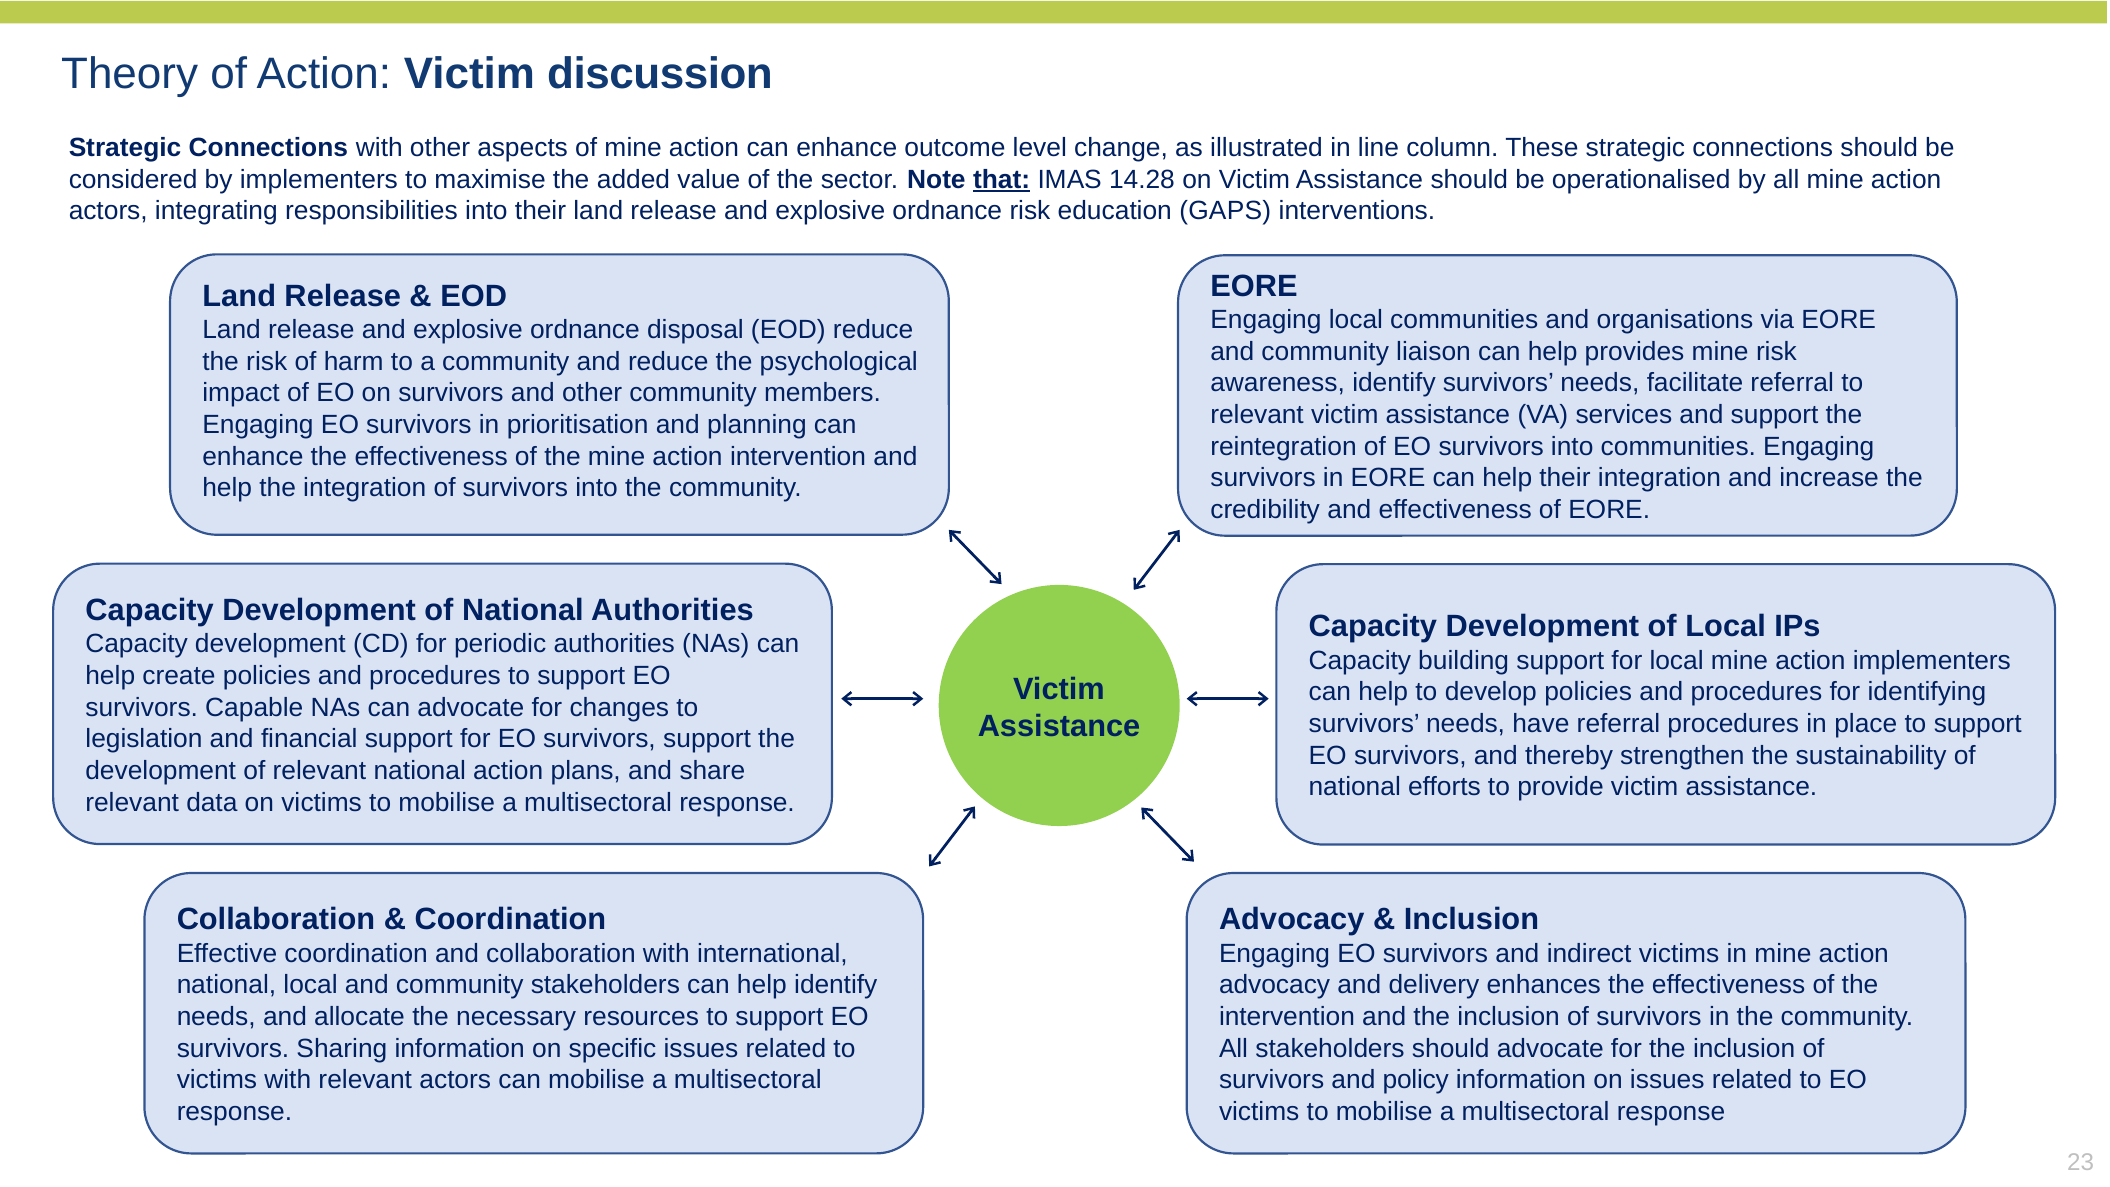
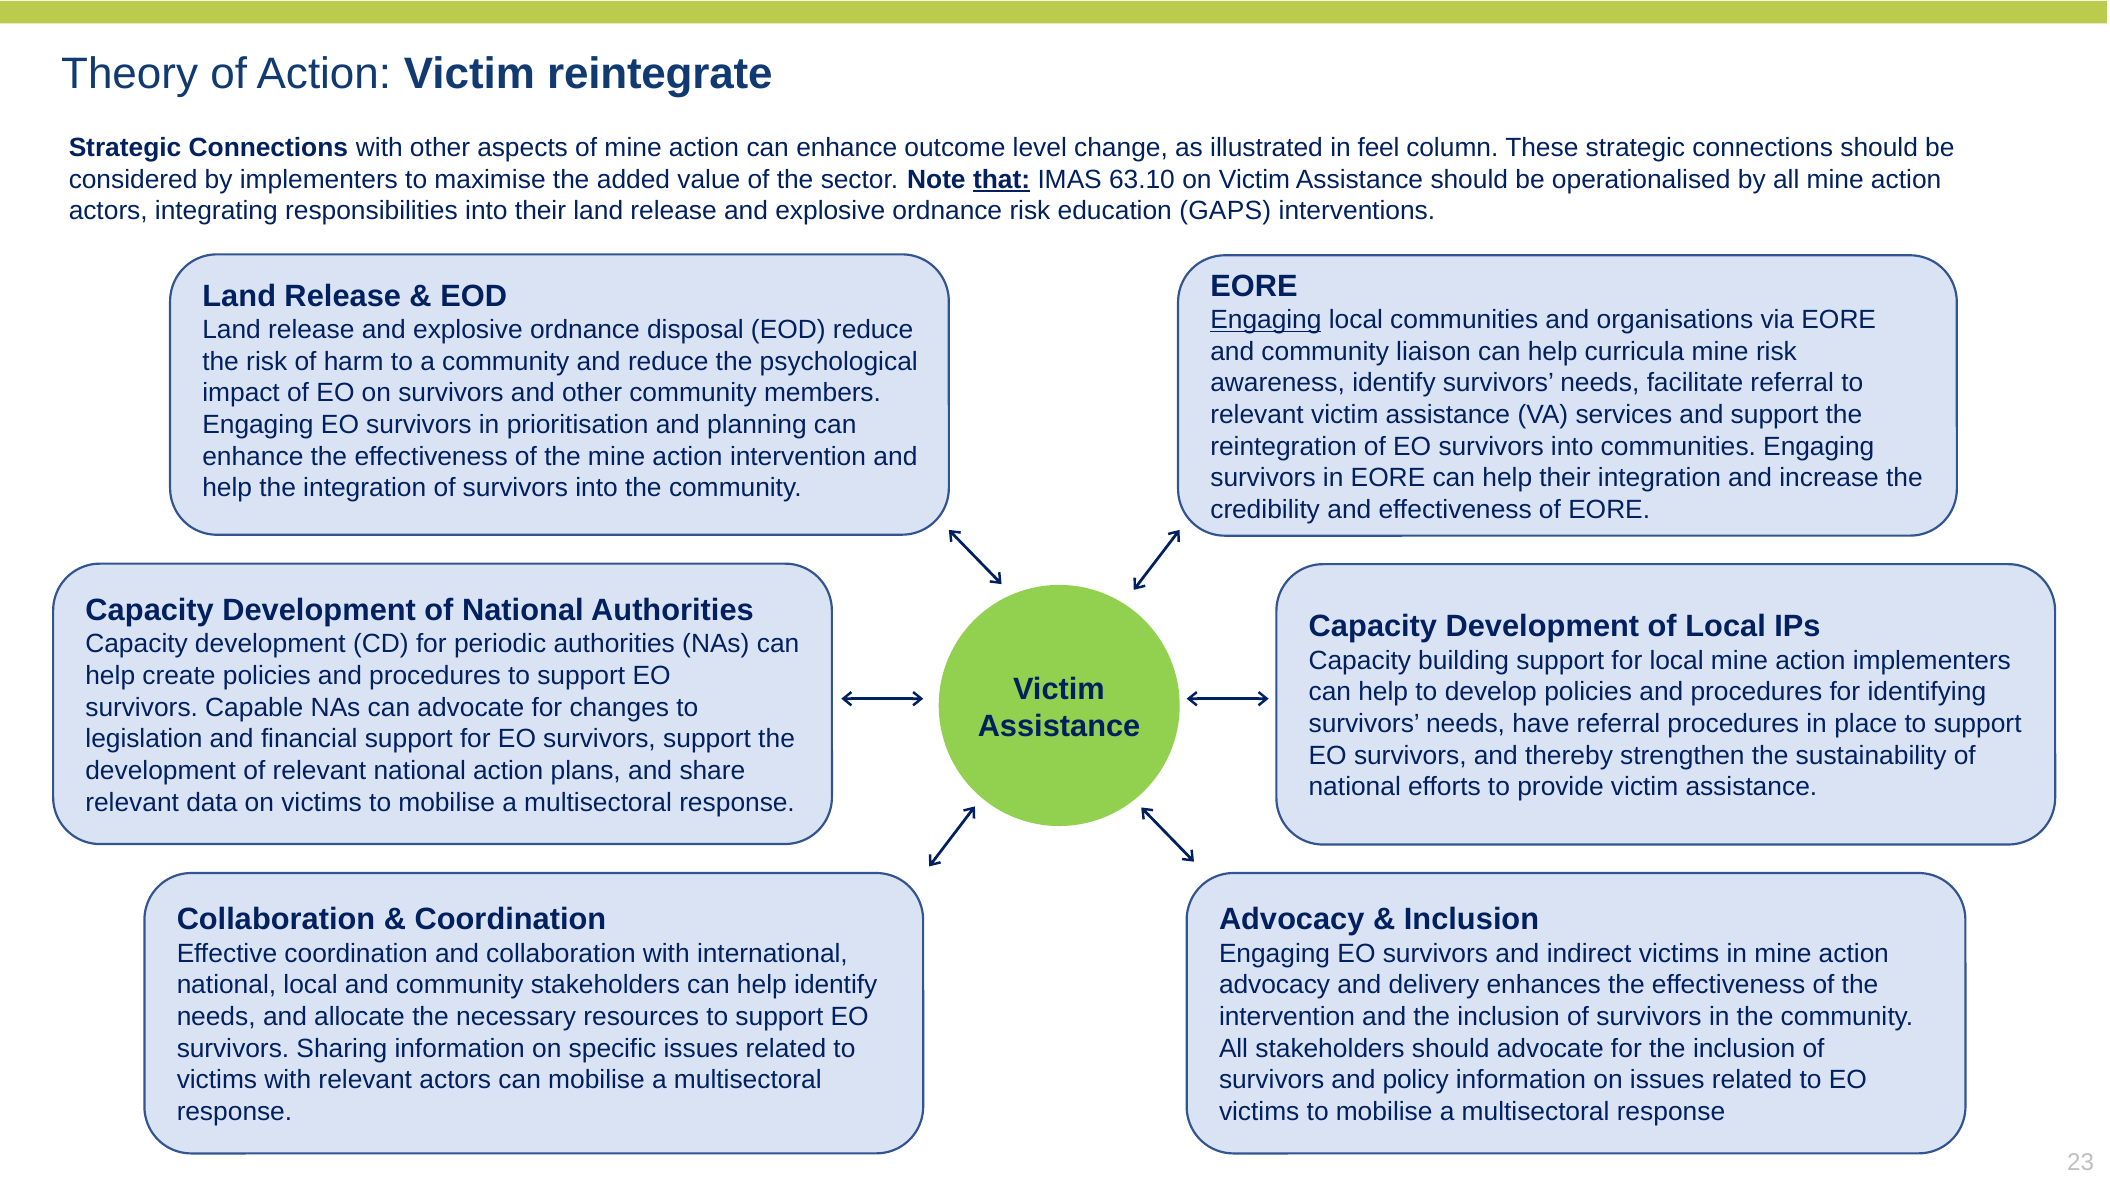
discussion: discussion -> reintegrate (660, 74)
line: line -> feel (1379, 148)
14.28: 14.28 -> 63.10 (1142, 180)
Engaging underline: none -> present (1266, 320)
provides: provides -> curricula (1635, 352)
